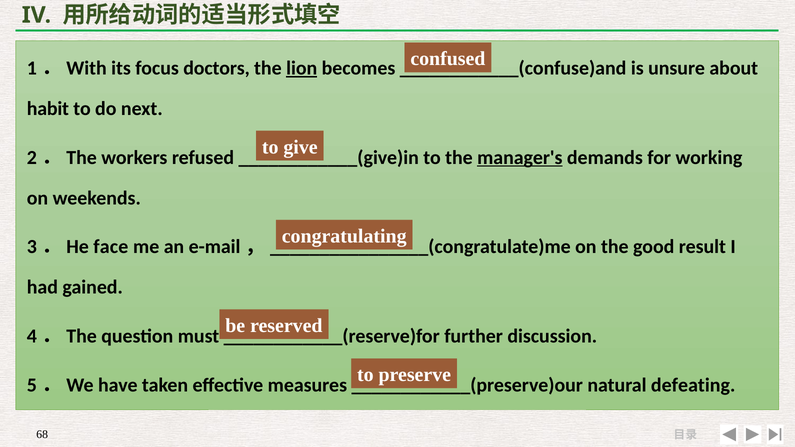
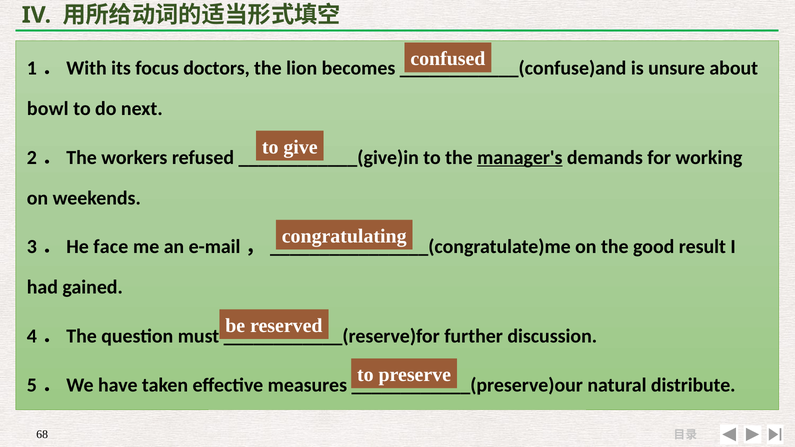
lion underline: present -> none (302, 68)
habit: habit -> bowl (48, 109)
defeating: defeating -> distribute (693, 385)
